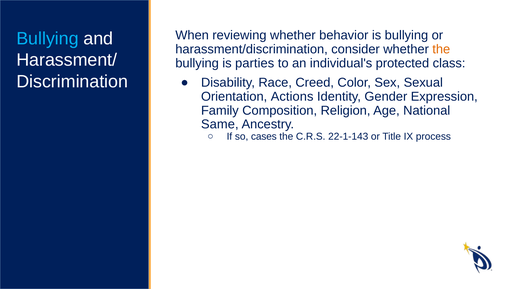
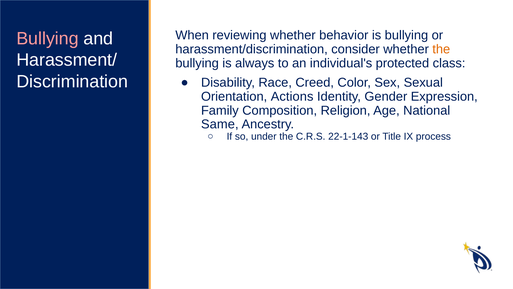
Bullying colour: light blue -> pink (48, 39)
parties: parties -> always (255, 63)
cases: cases -> under (264, 136)
